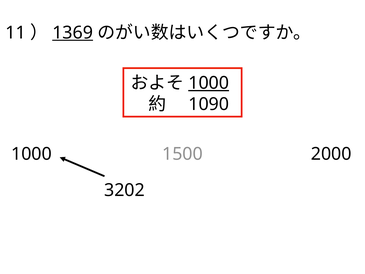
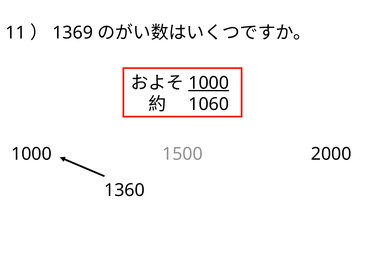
1369 underline: present -> none (73, 33)
1090: 1090 -> 1060 (209, 104)
3202: 3202 -> 1360 (124, 190)
